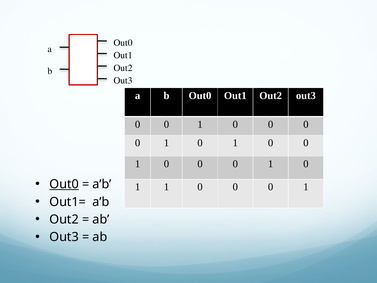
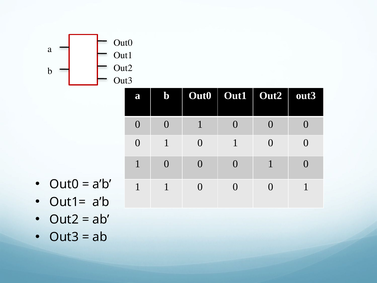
Out0 underline: present -> none (64, 184)
